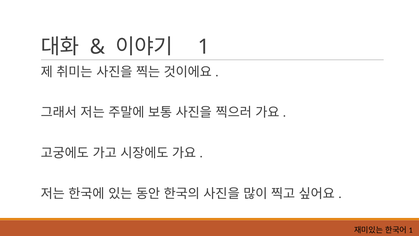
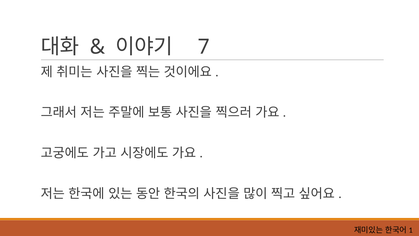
1: 1 -> 7 (204, 47)
